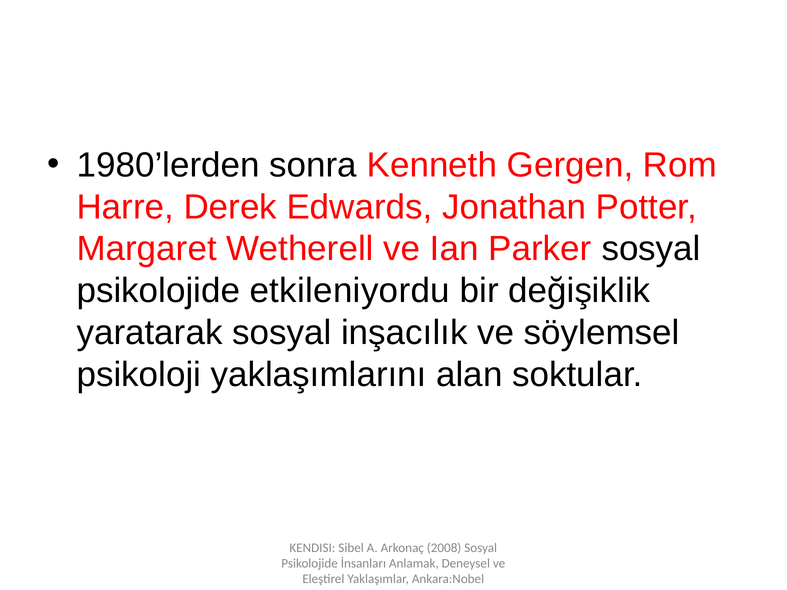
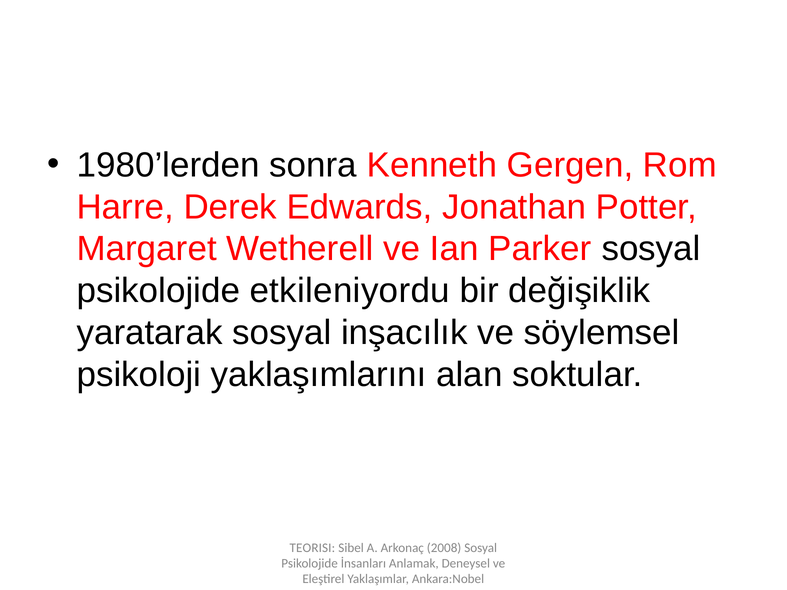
KENDISI: KENDISI -> TEORISI (312, 548)
